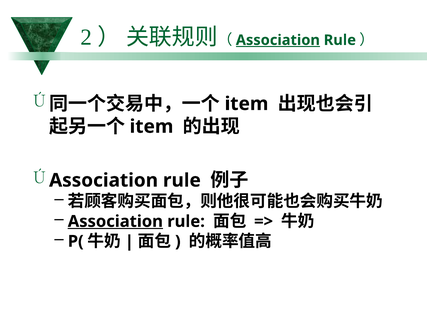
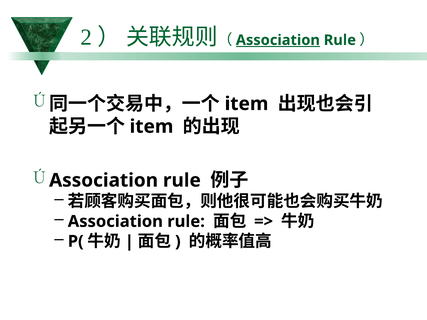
Association underline: present -> none (115, 222)
